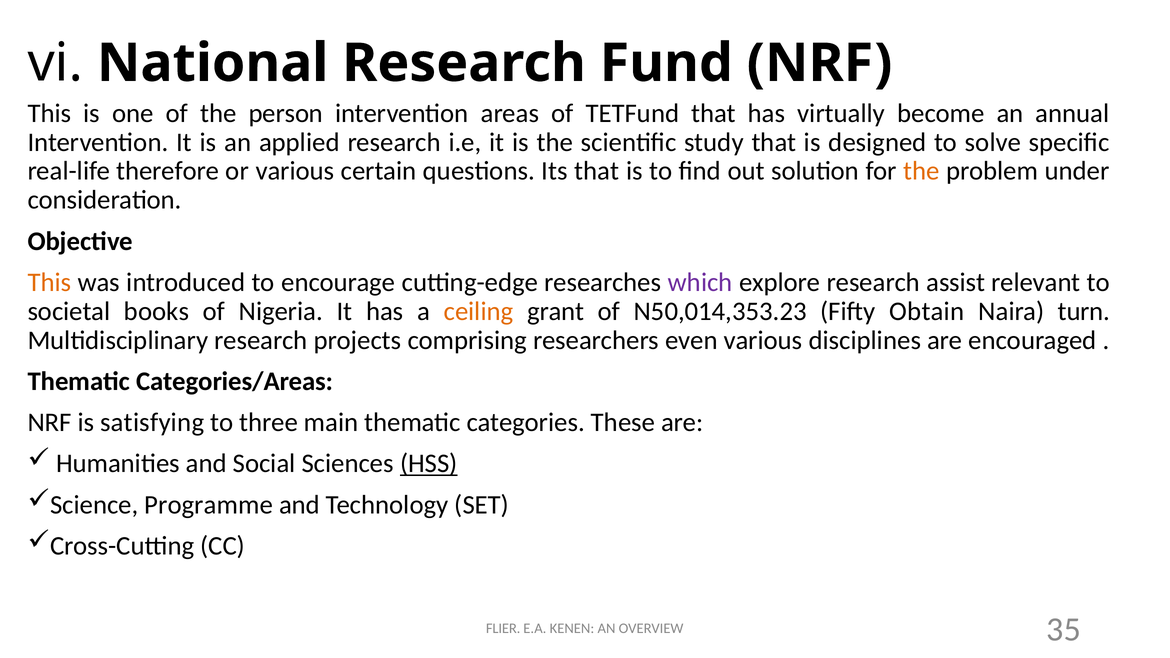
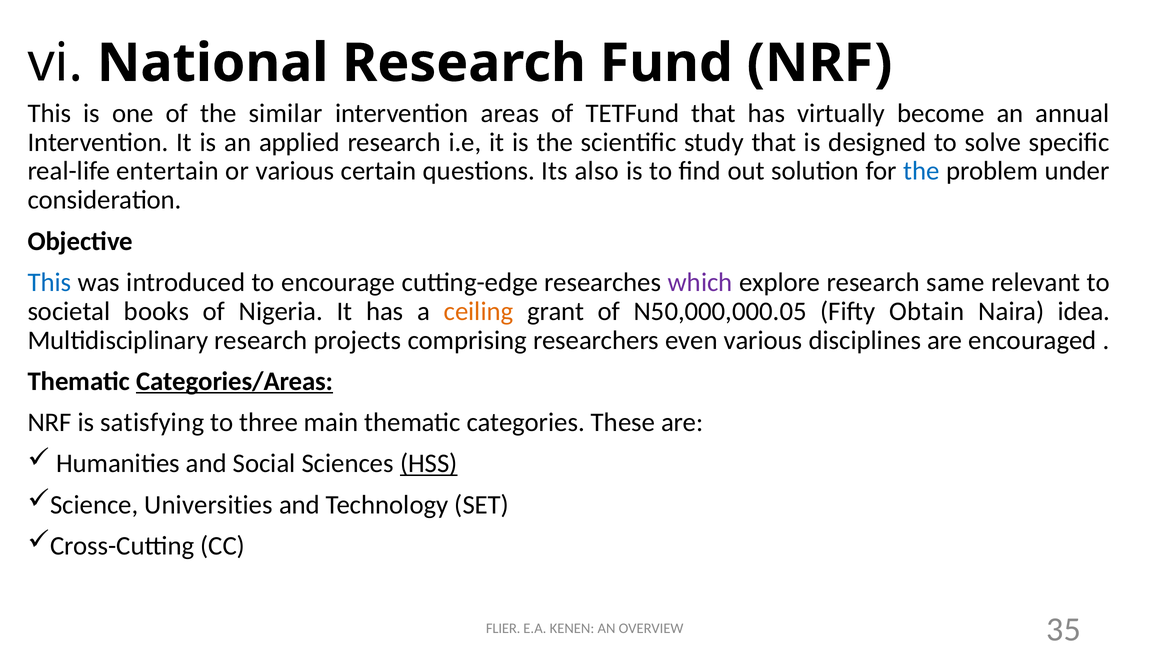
person: person -> similar (286, 113)
therefore: therefore -> entertain (168, 171)
Its that: that -> also (597, 171)
the colour: orange -> blue (921, 171)
This colour: orange -> blue (49, 282)
assist: assist -> same (956, 282)
N50,014,353.23: N50,014,353.23 -> N50,000,000.05 (720, 311)
turn: turn -> idea (1084, 311)
Categories/Areas underline: none -> present (235, 381)
Programme: Programme -> Universities (209, 505)
